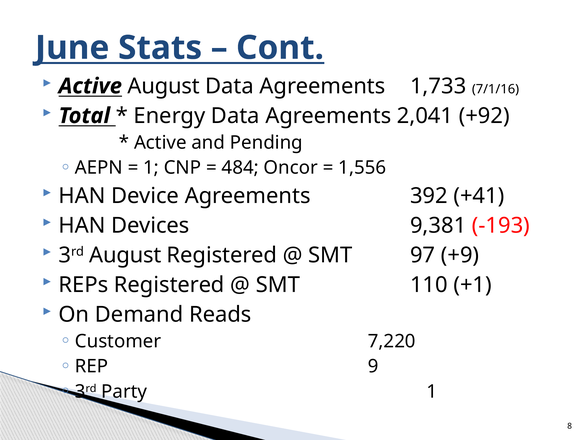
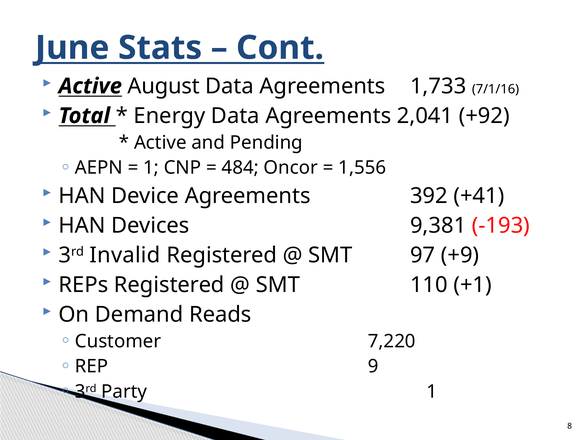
3rd August: August -> Invalid (125, 255)
